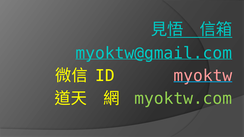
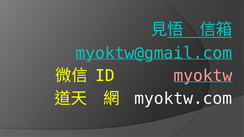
myoktw.com colour: light green -> white (183, 99)
